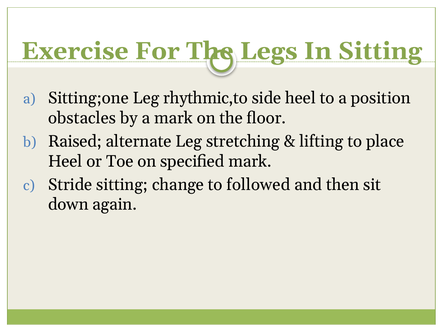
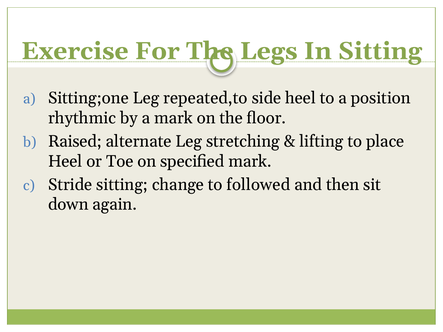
rhythmic,to: rhythmic,to -> repeated,to (205, 98)
obstacles: obstacles -> rhythmic (82, 118)
